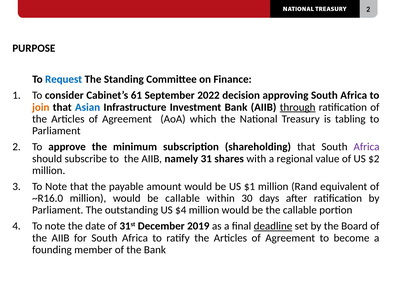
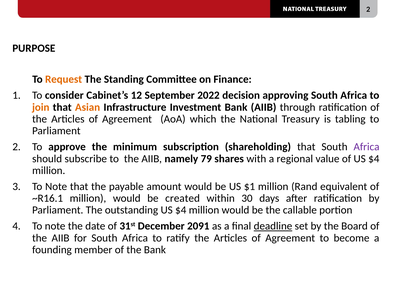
Request colour: blue -> orange (64, 79)
61: 61 -> 12 (136, 95)
Asian colour: blue -> orange (88, 107)
through underline: present -> none (298, 107)
31: 31 -> 79 (206, 159)
of US $2: $2 -> $4 (374, 159)
~R16.0: ~R16.0 -> ~R16.1 (48, 198)
be callable: callable -> created (183, 198)
2019: 2019 -> 2091 (198, 226)
